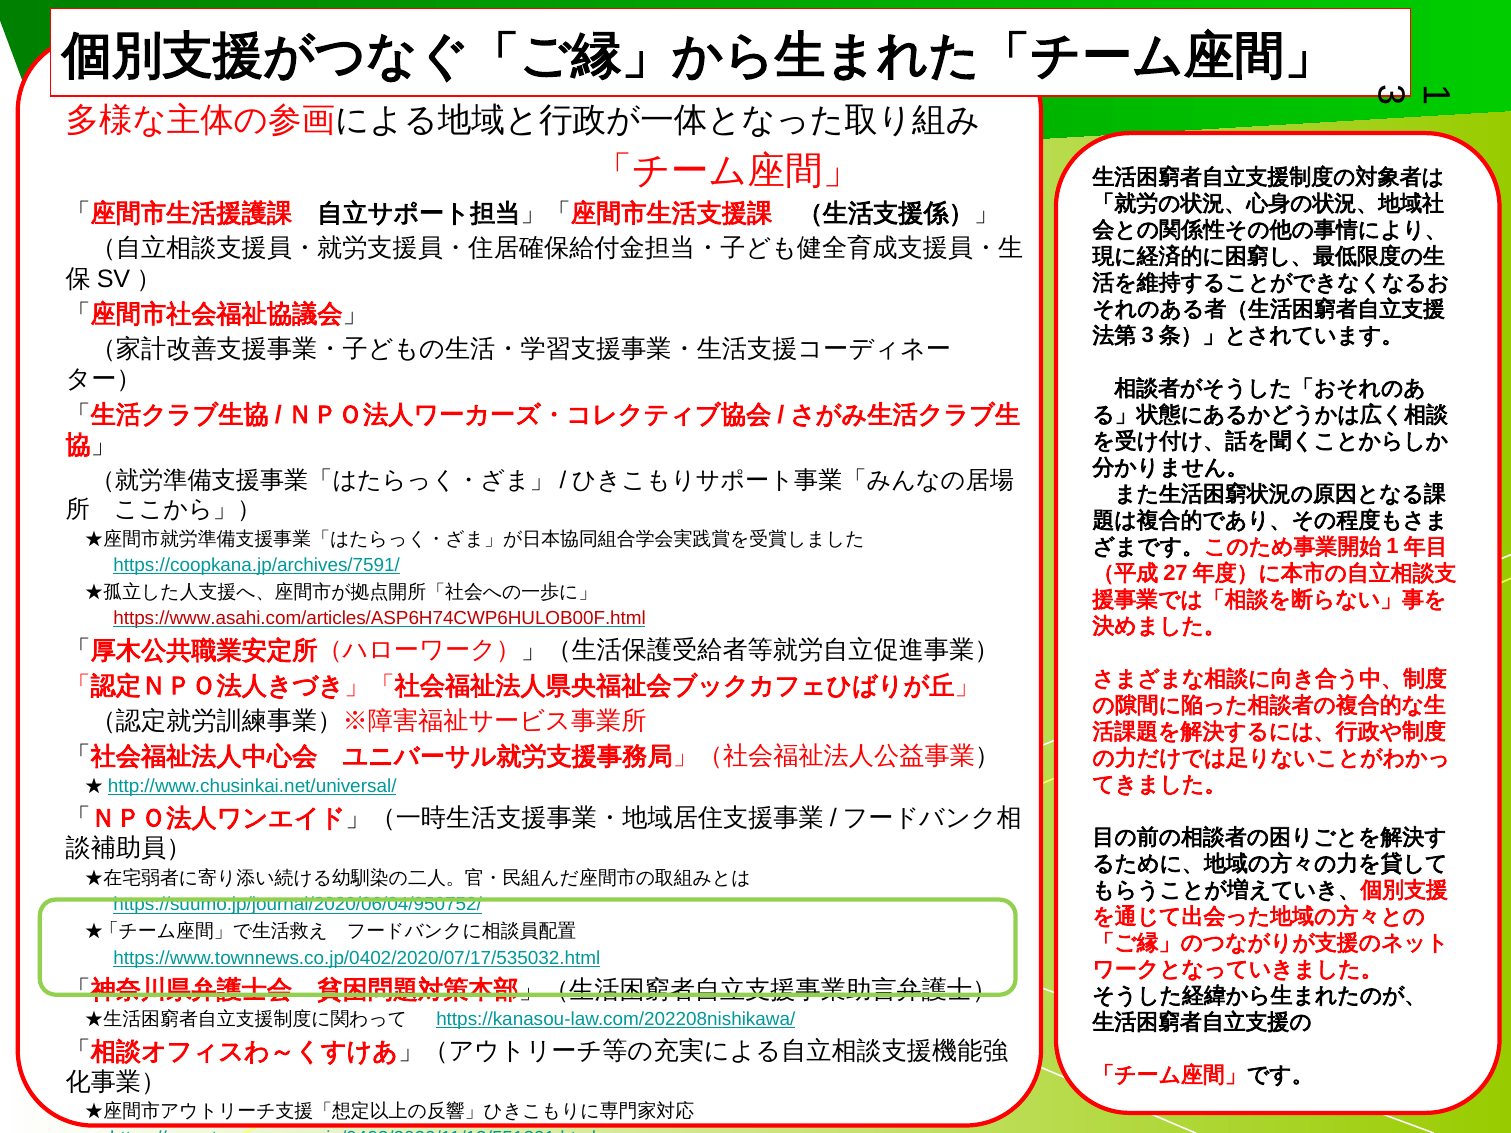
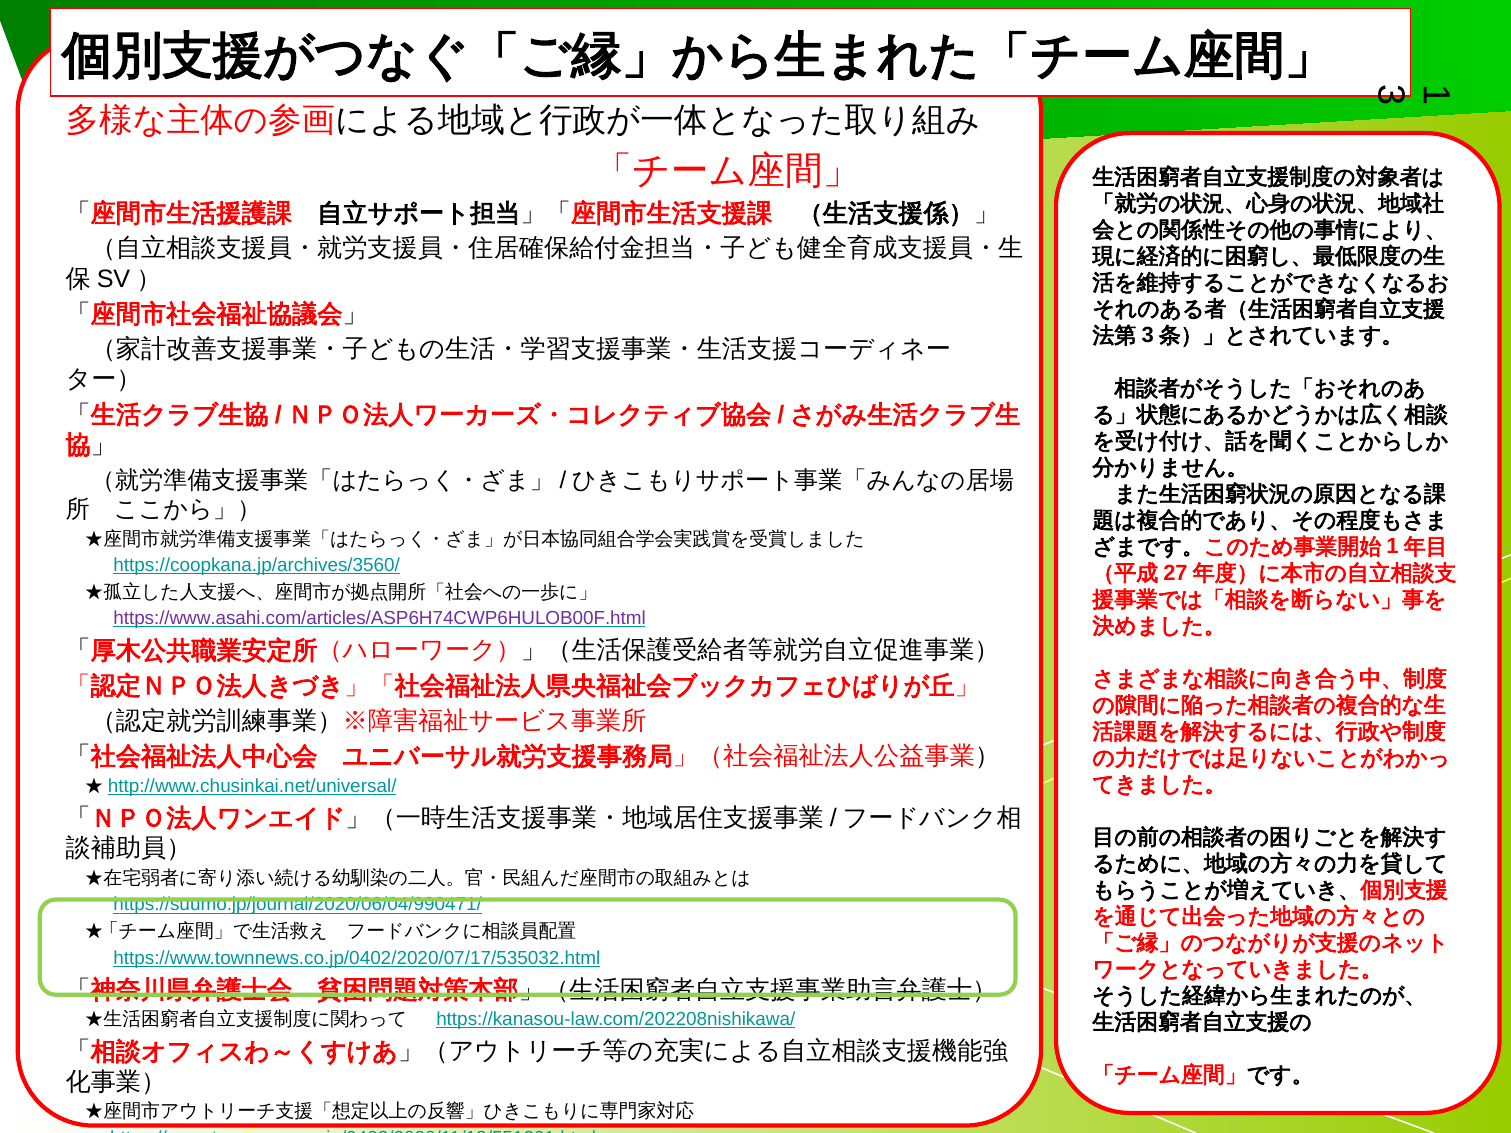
https://coopkana.jp/archives/7591/: https://coopkana.jp/archives/7591/ -> https://coopkana.jp/archives/3560/ (257, 566)
https://www.asahi.com/articles/ASP6H74CWP6HULOB00F.html colour: red -> purple (380, 619)
https://suumo.jp/journal/2020/06/04/950752/: https://suumo.jp/journal/2020/06/04/950752/ -> https://suumo.jp/journal/2020/06/04/990471/ (298, 905)
